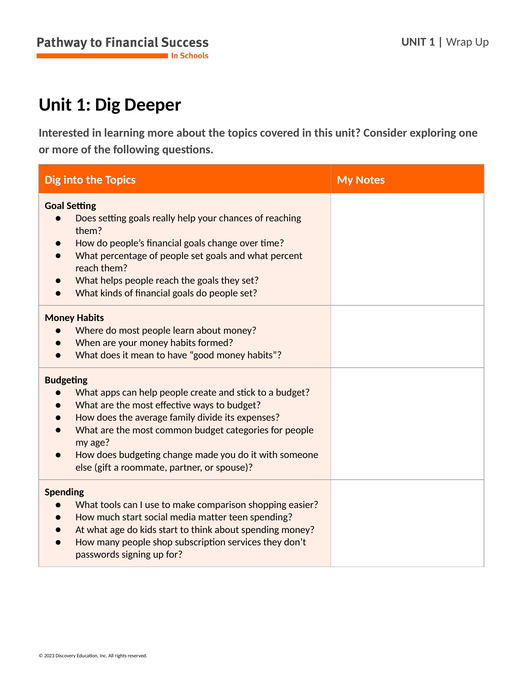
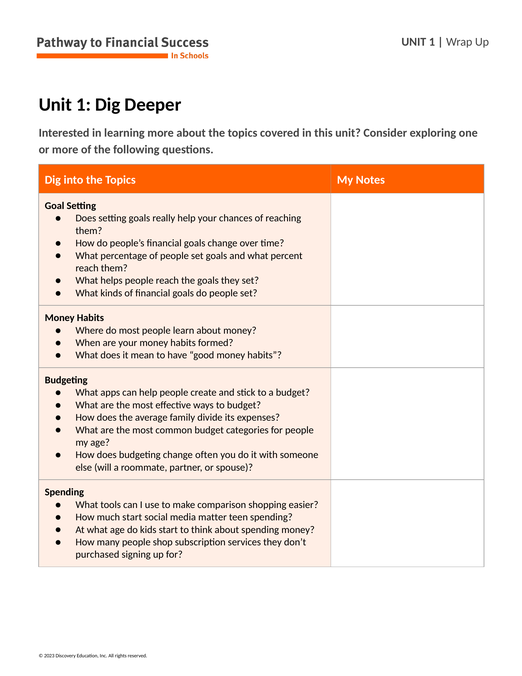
made: made -> often (207, 455)
gift: gift -> will (103, 467)
passwords: passwords -> purchased (97, 554)
